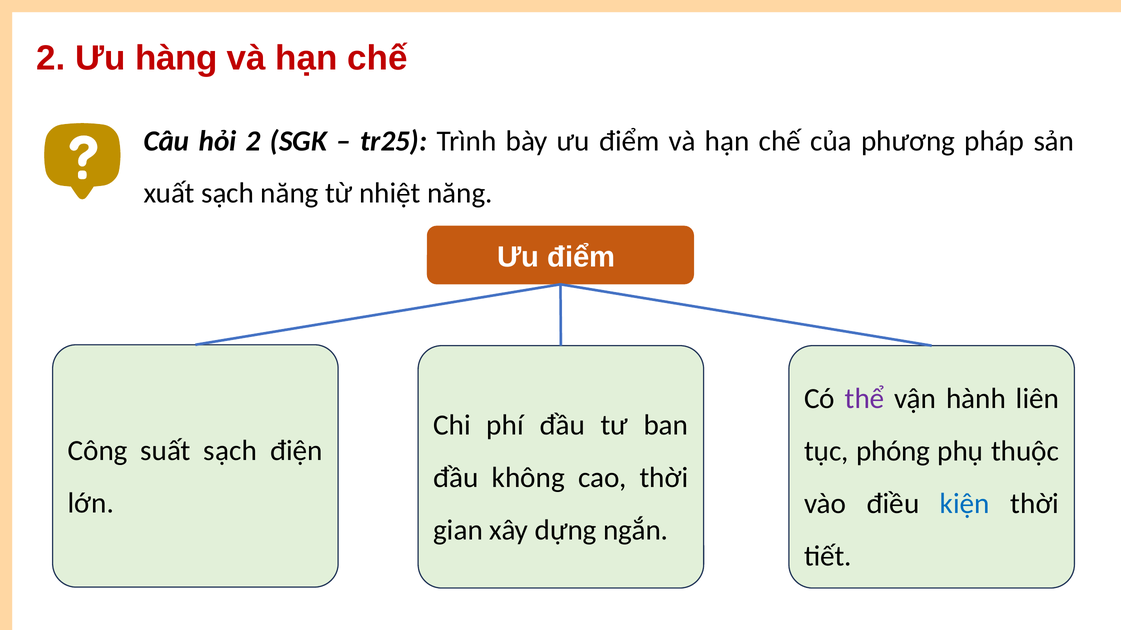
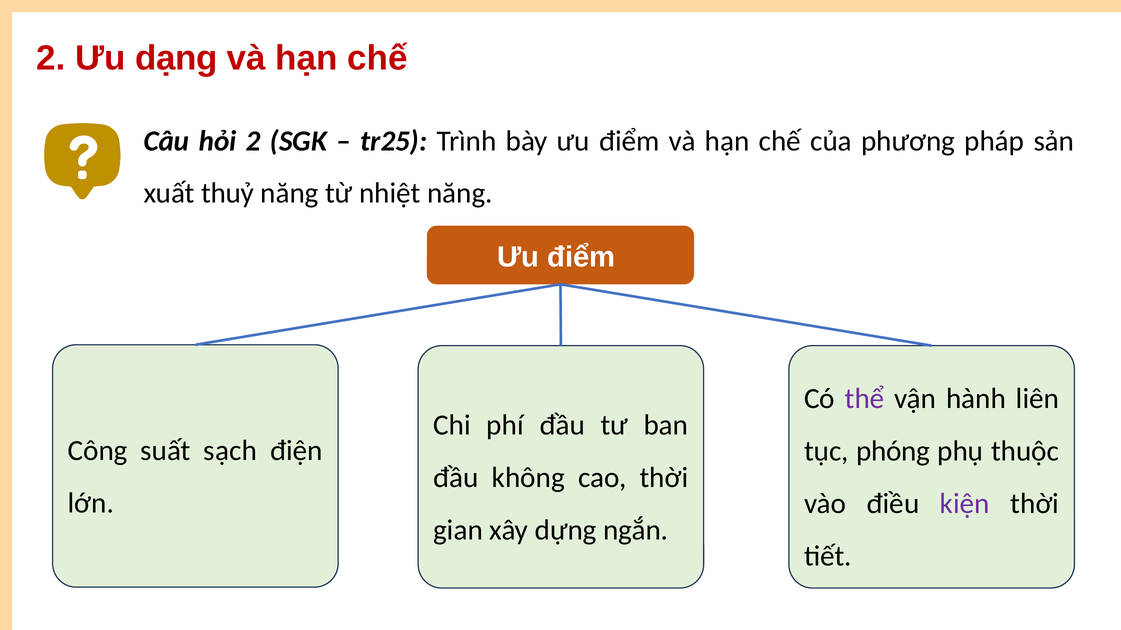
hàng: hàng -> dạng (176, 58)
xuất sạch: sạch -> thuỷ (228, 194)
kiện colour: blue -> purple (965, 504)
